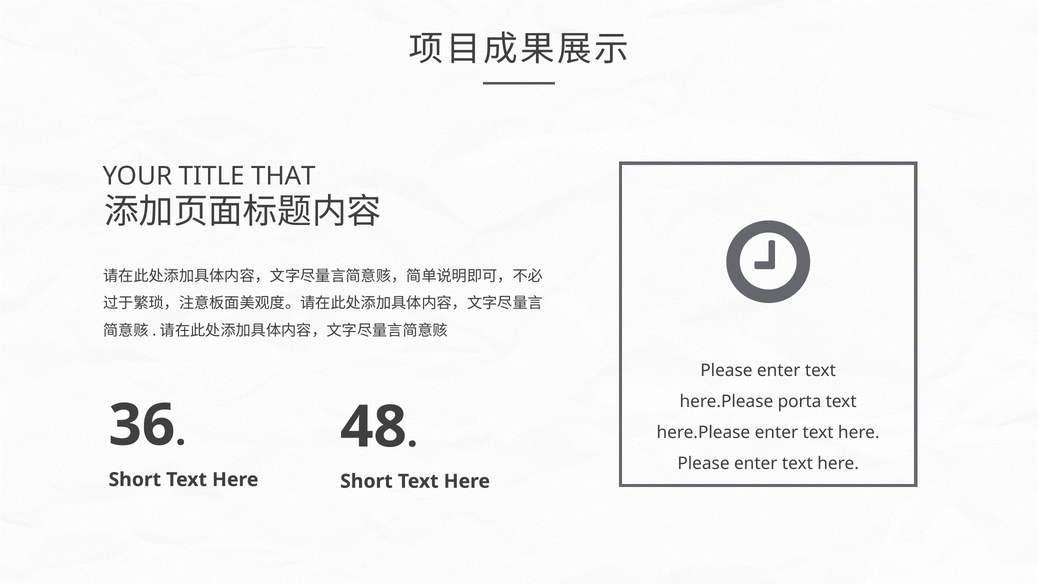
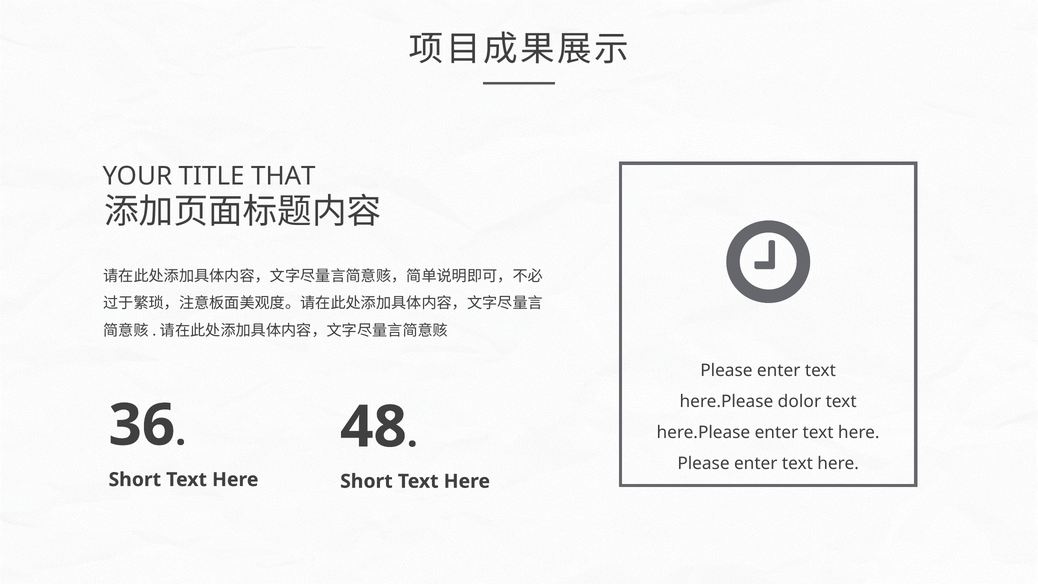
porta: porta -> dolor (799, 401)
